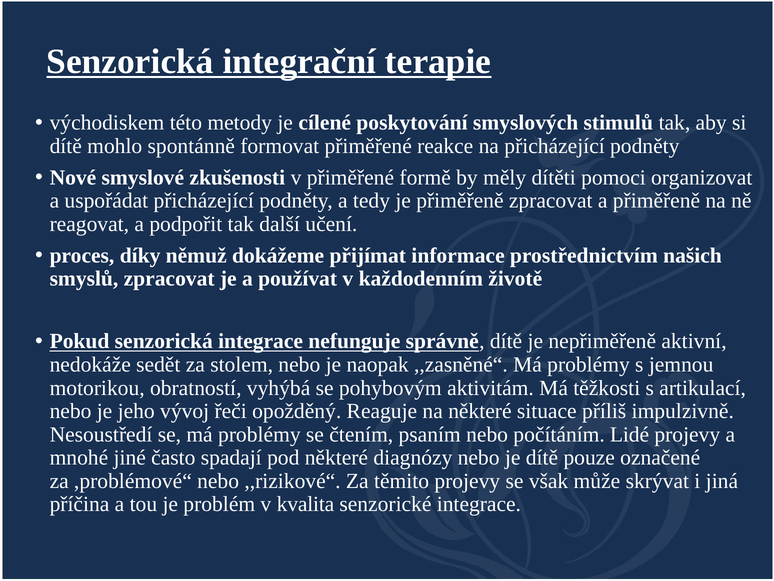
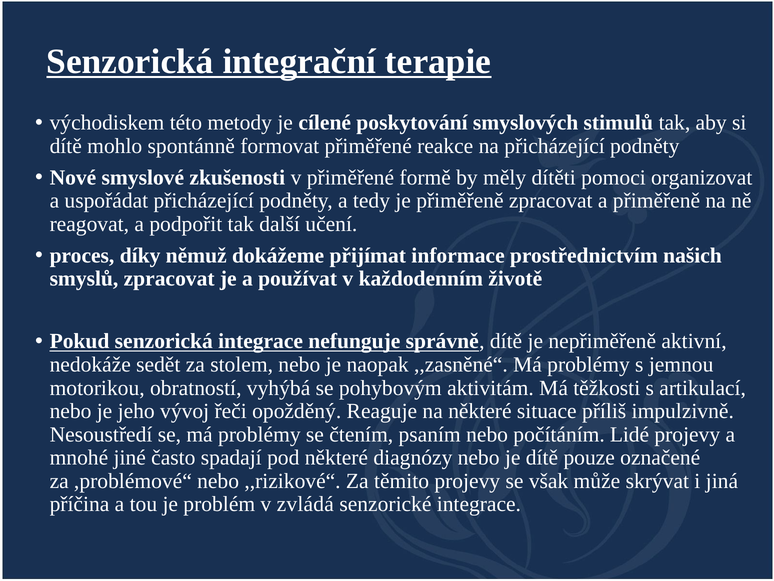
kvalita: kvalita -> zvládá (305, 504)
